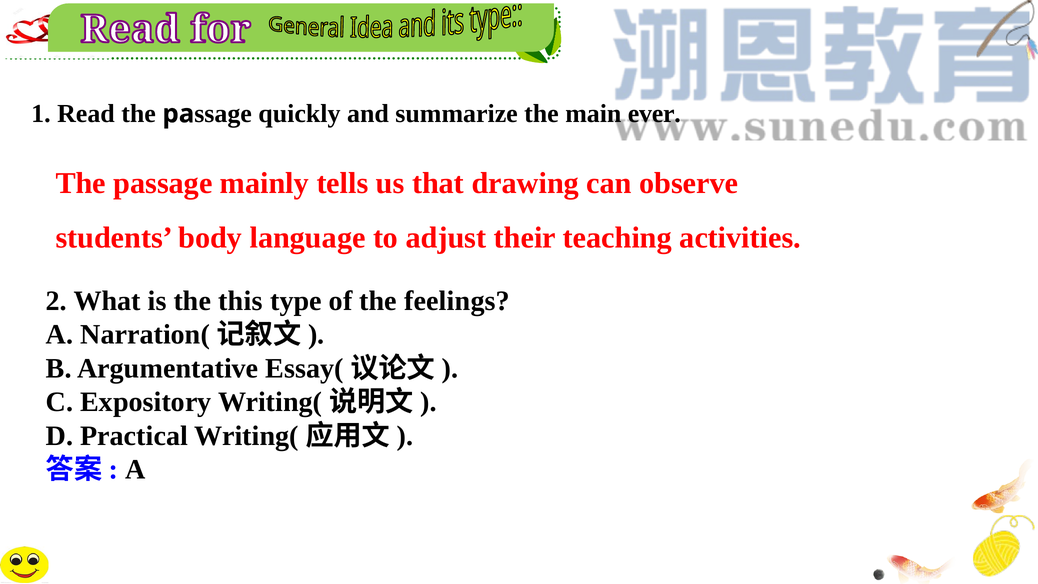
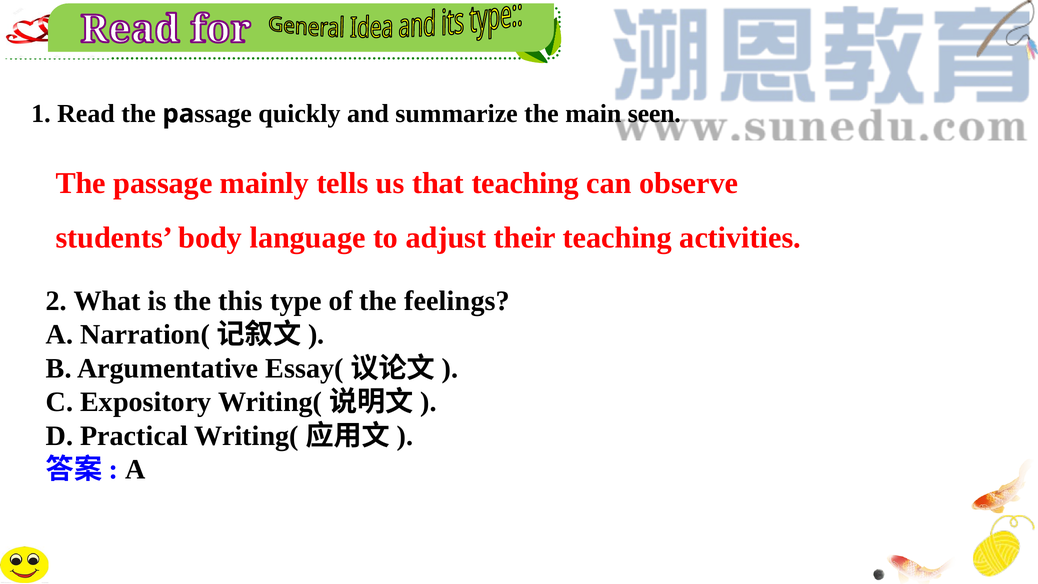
ever: ever -> seen (654, 114)
that drawing: drawing -> teaching (525, 183)
